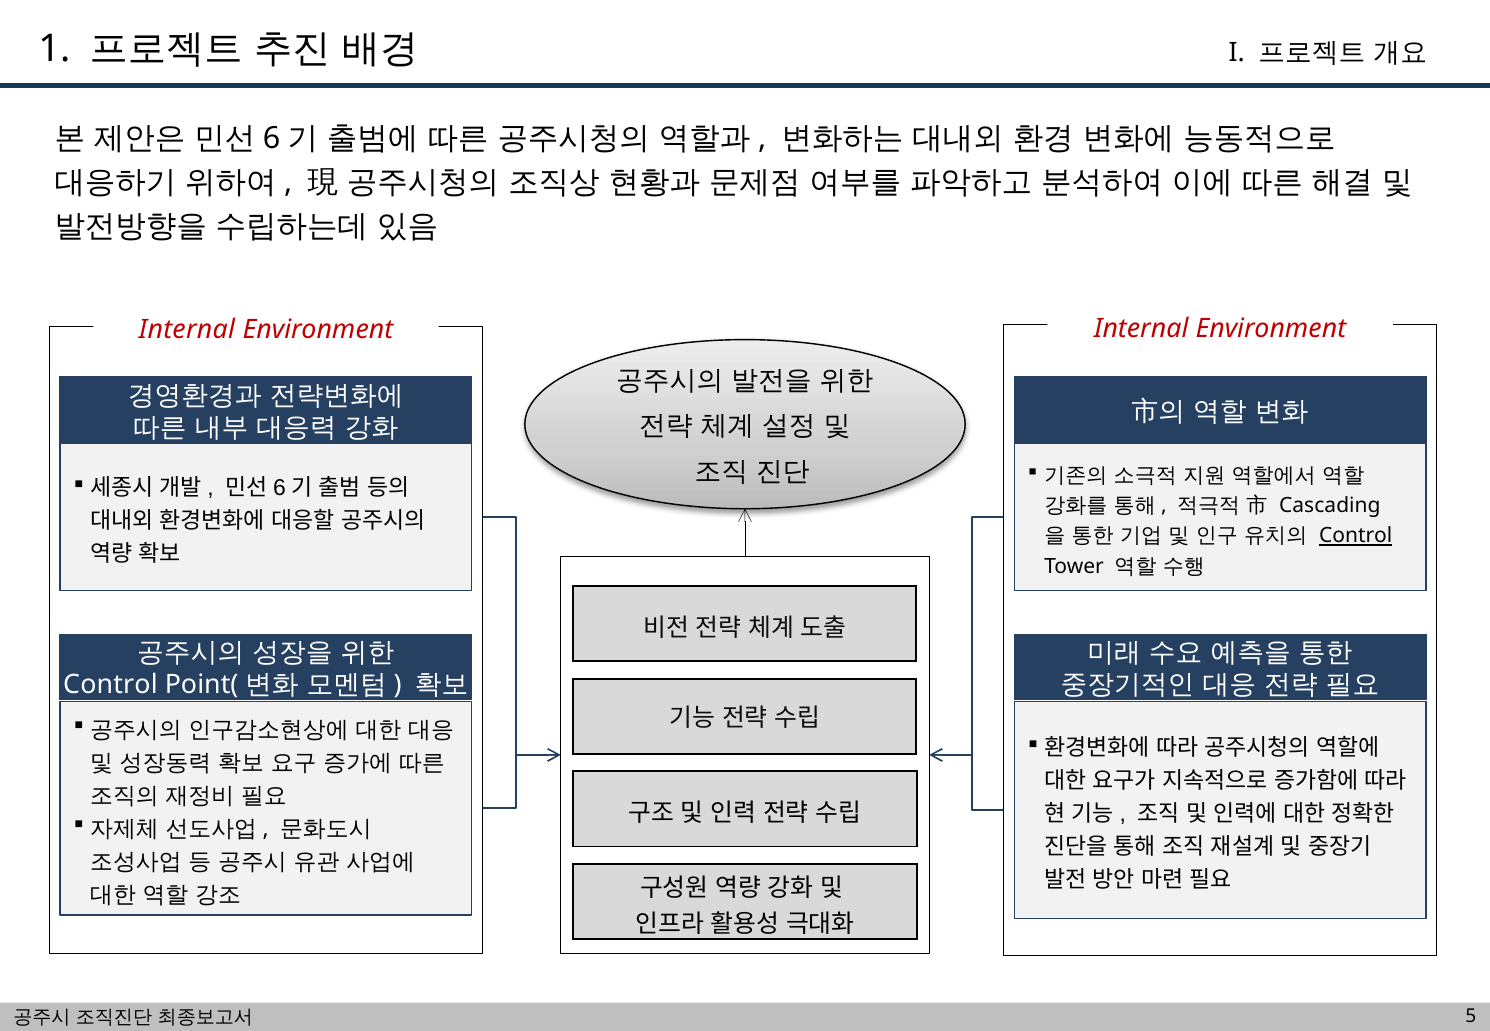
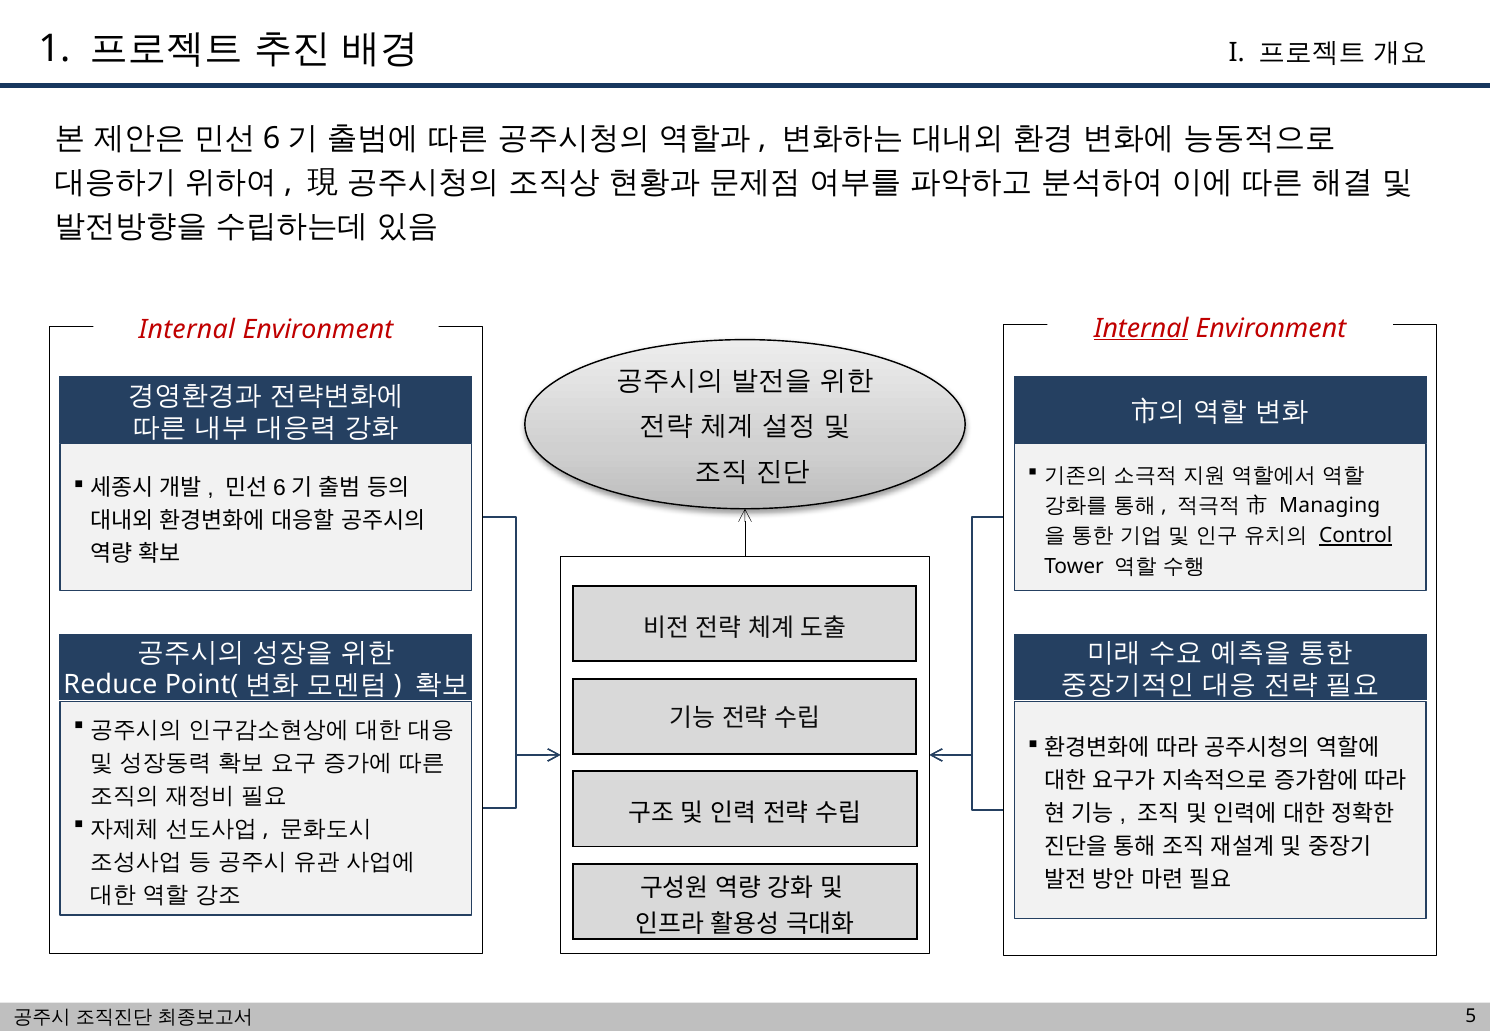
Internal underline: none -> present (1141, 328)
Cascading: Cascading -> Managing (1330, 506)
Control: Control -> Reduce (110, 685)
